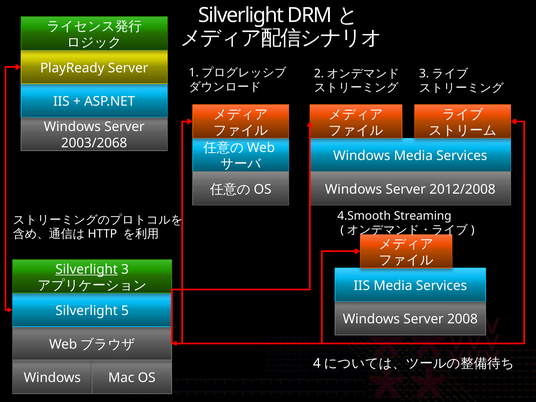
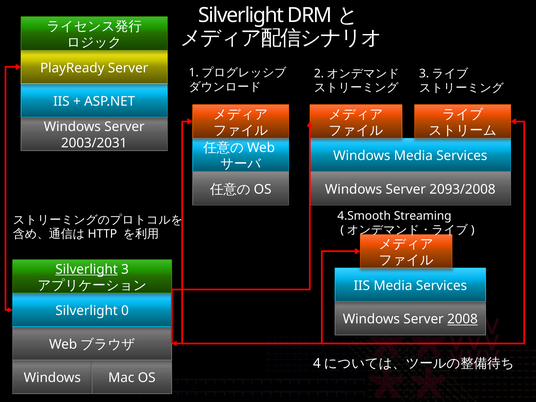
2003/2068: 2003/2068 -> 2003/2031 (94, 143)
2012/2008: 2012/2008 -> 2093/2008 (462, 189)
5: 5 -> 0 (125, 311)
2008 underline: none -> present (462, 319)
